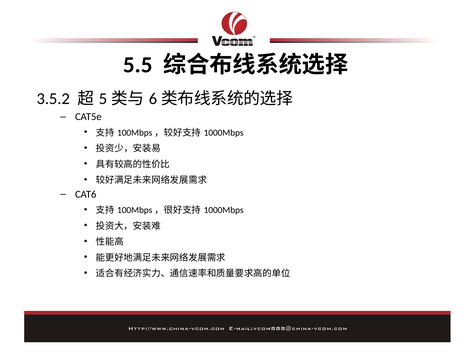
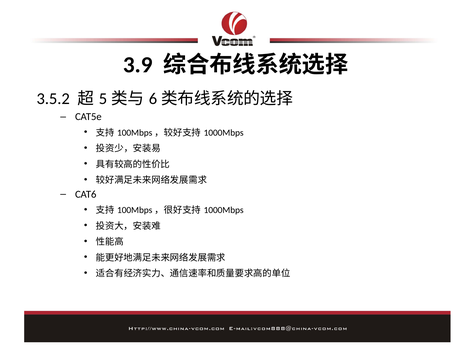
5.5: 5.5 -> 3.9 (138, 65)
